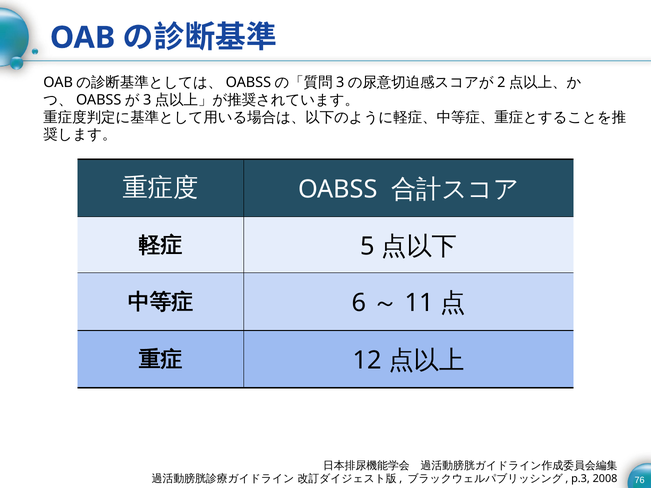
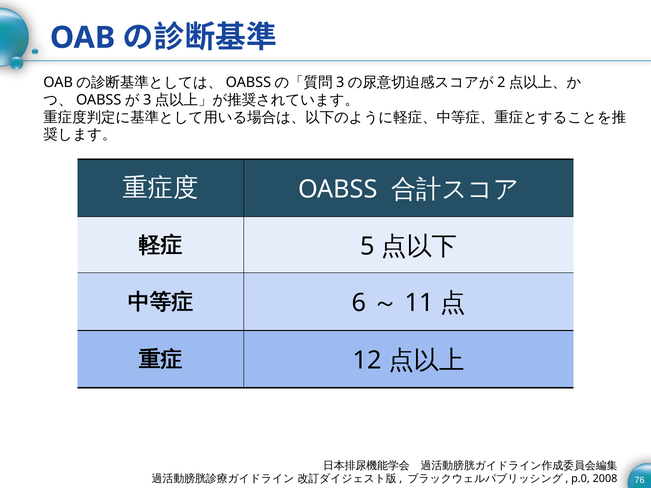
p.3: p.3 -> p.0 (580, 479)
